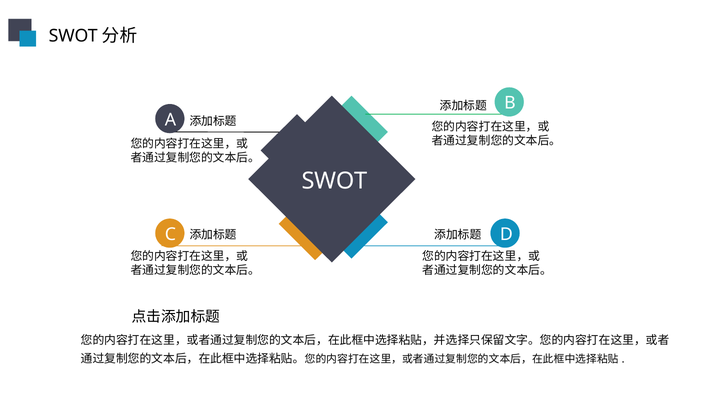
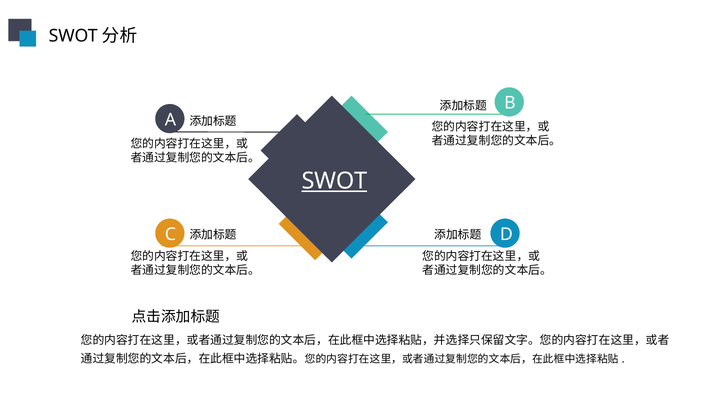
SWOT underline: none -> present (334, 181)
